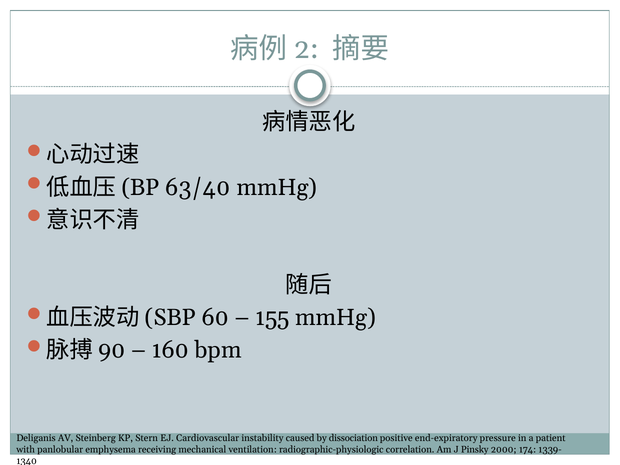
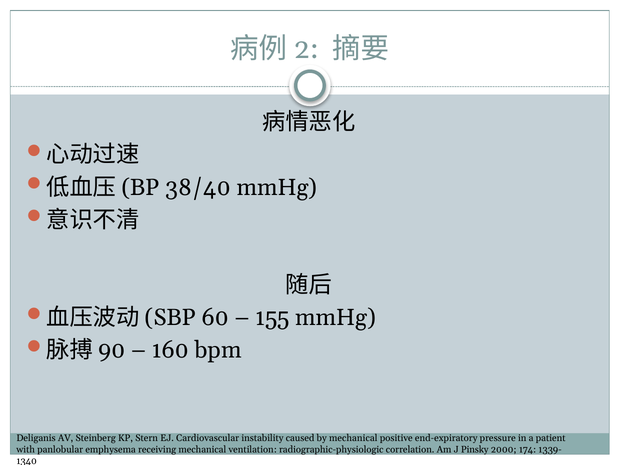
63/40: 63/40 -> 38/40 (198, 187)
by dissociation: dissociation -> mechanical (353, 438)
